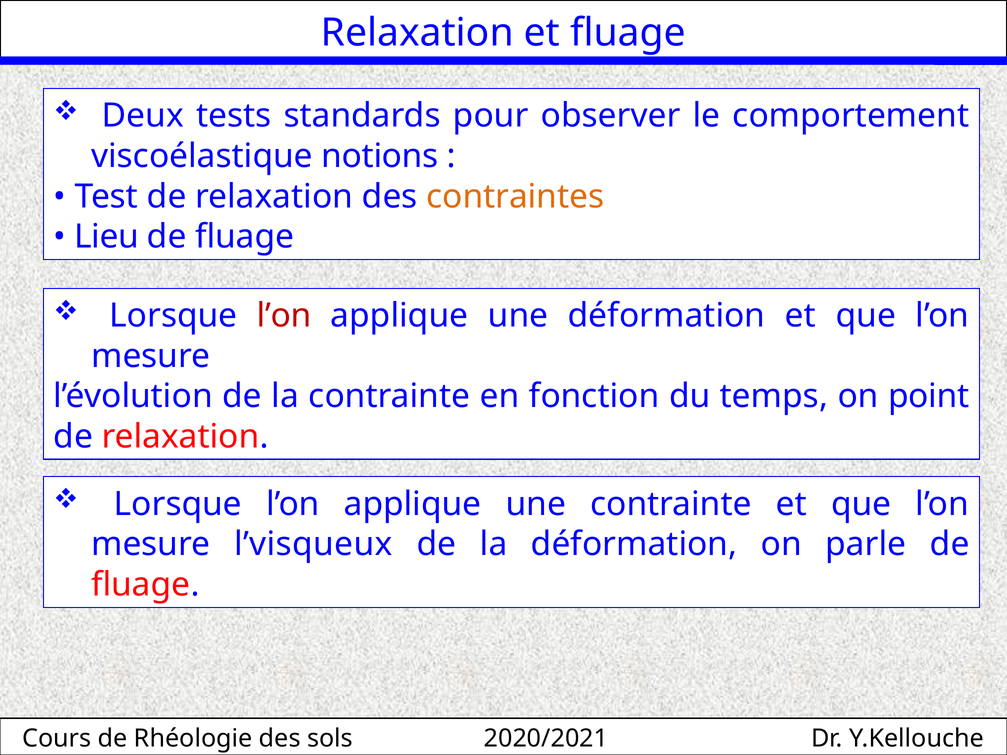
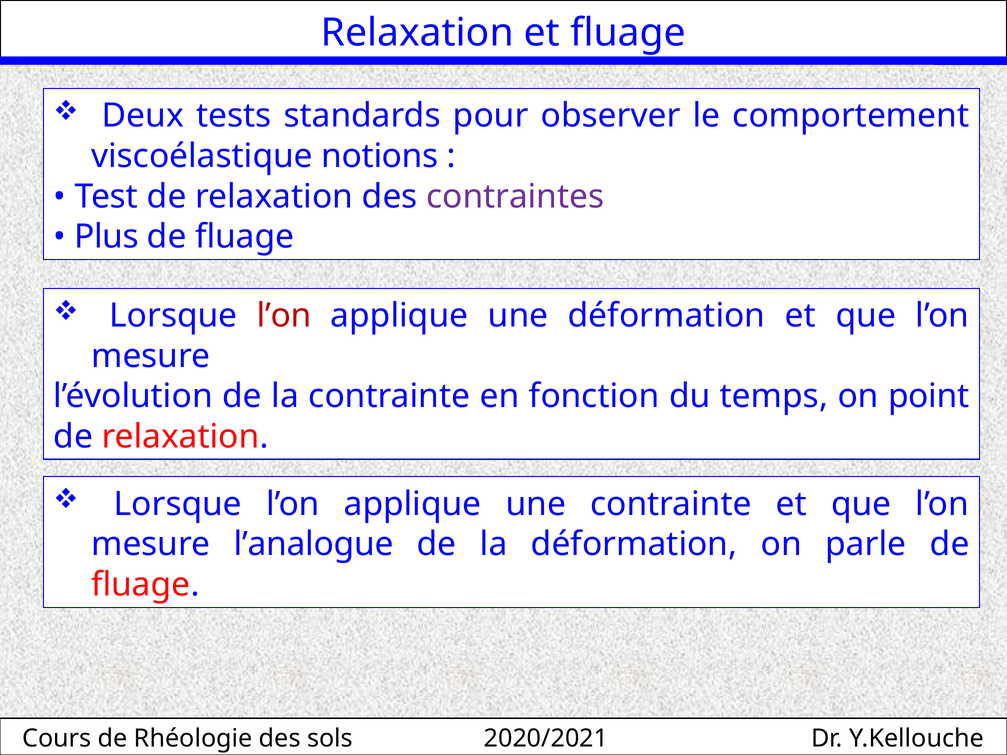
contraintes colour: orange -> purple (515, 197)
Lieu: Lieu -> Plus (107, 237)
l’visqueux: l’visqueux -> l’analogue (314, 545)
